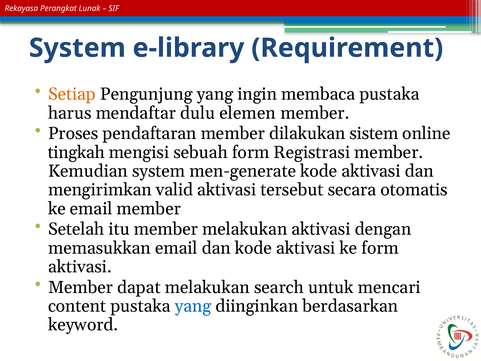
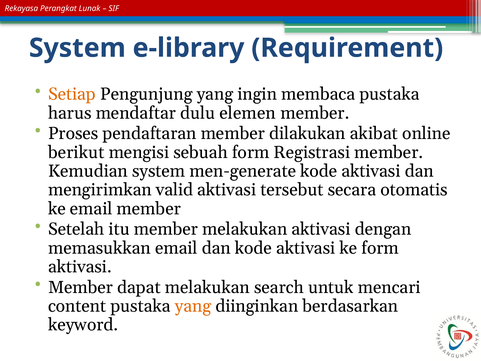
sistem: sistem -> akibat (374, 133)
tingkah: tingkah -> berikut (76, 152)
yang colour: blue -> orange (193, 306)
